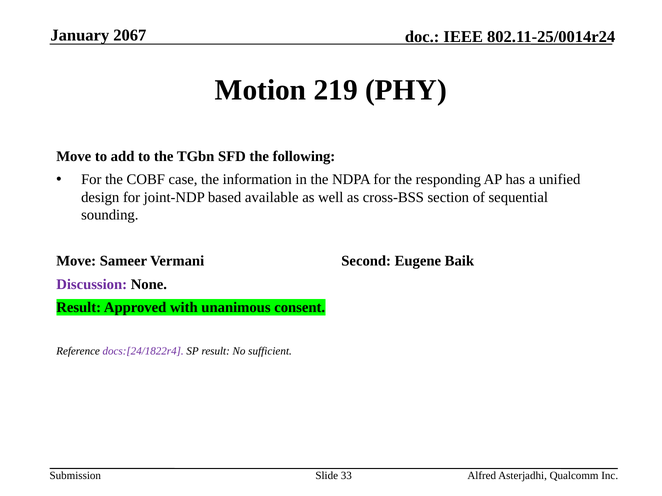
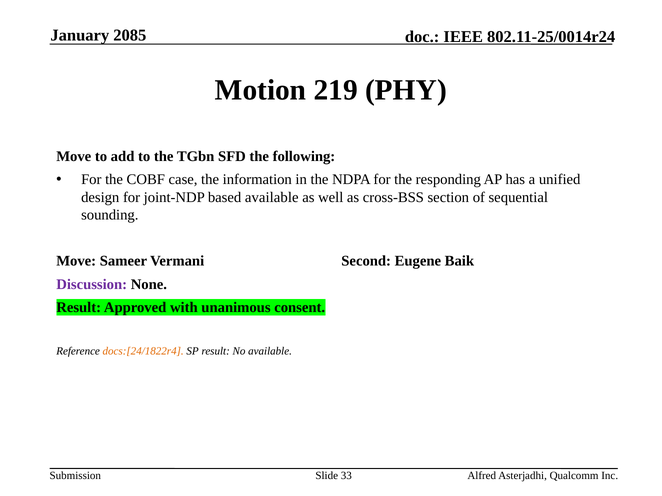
2067: 2067 -> 2085 (130, 35)
docs:[24/1822r4 colour: purple -> orange (143, 352)
No sufficient: sufficient -> available (270, 352)
